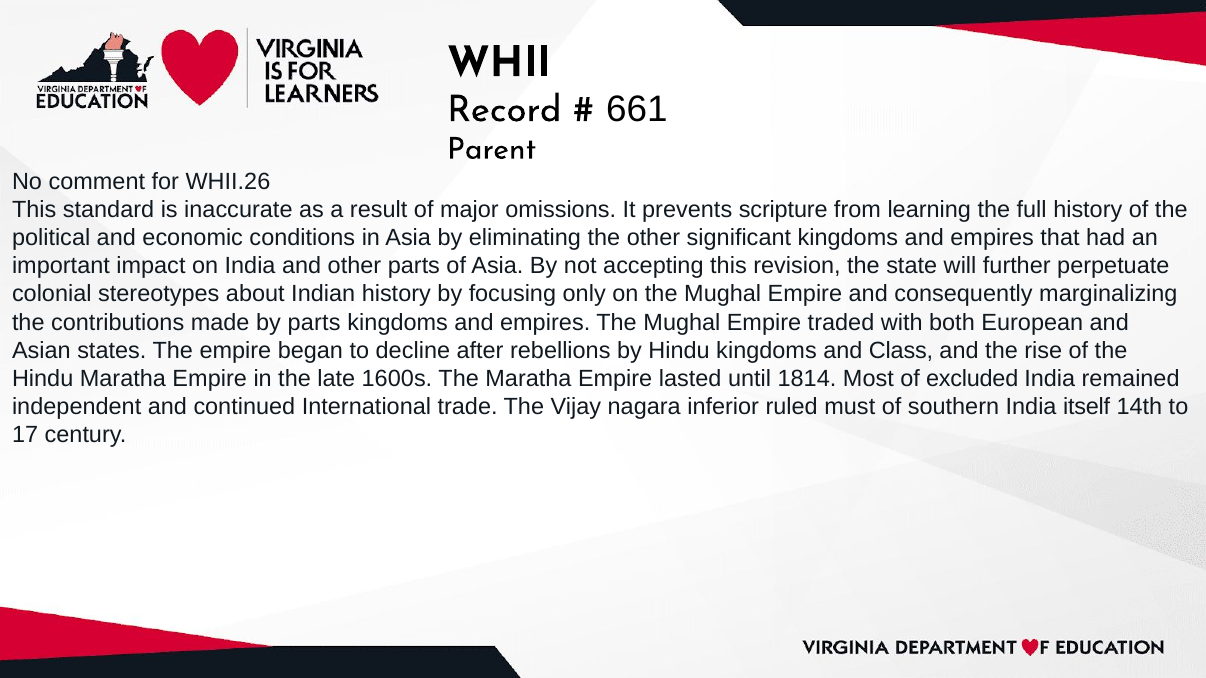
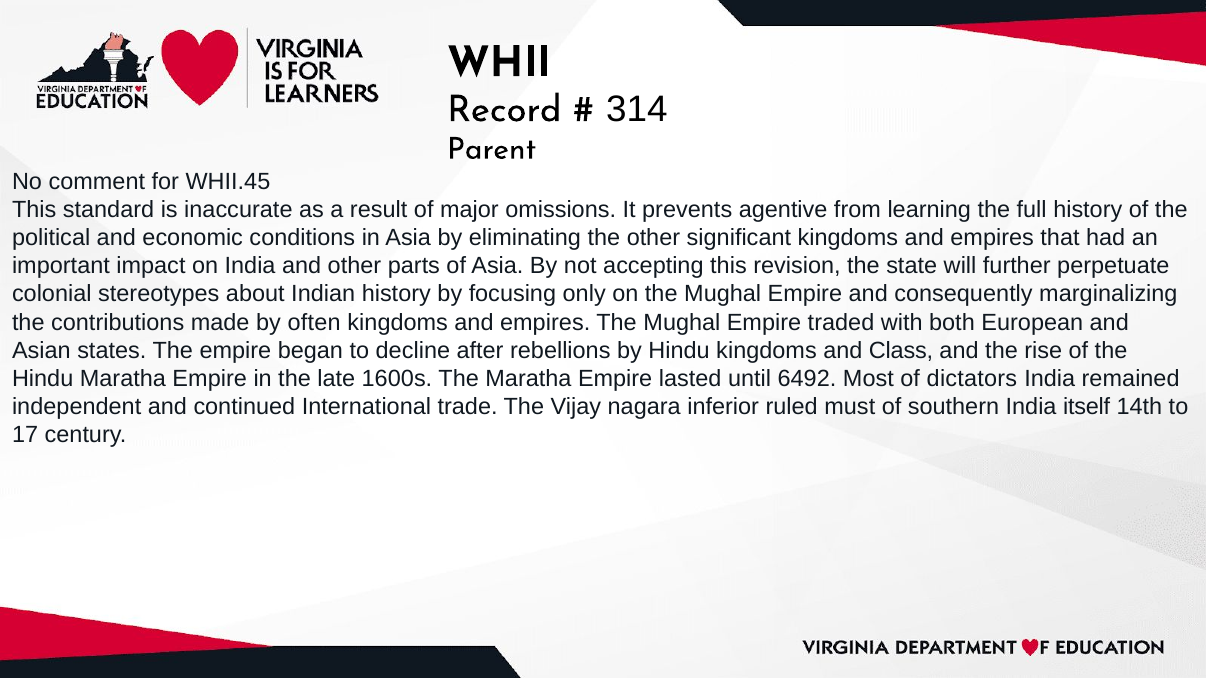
661: 661 -> 314 (637, 109)
WHII.26: WHII.26 -> WHII.45 (228, 182)
scripture: scripture -> agentive (783, 210)
by parts: parts -> often (314, 322)
1814: 1814 -> 6492 (807, 379)
excluded: excluded -> dictators (972, 379)
